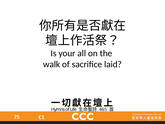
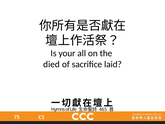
walk: walk -> died (52, 64)
